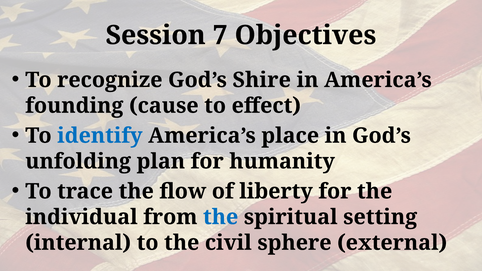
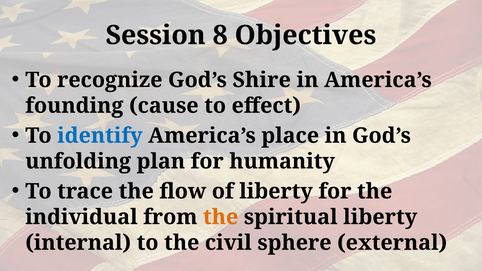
7: 7 -> 8 (220, 35)
the colour: blue -> orange (221, 217)
spiritual setting: setting -> liberty (380, 217)
